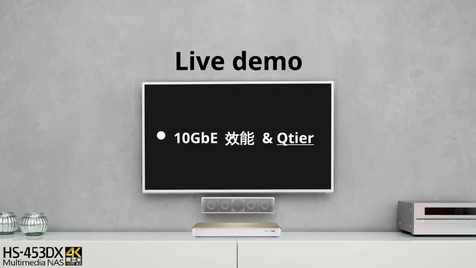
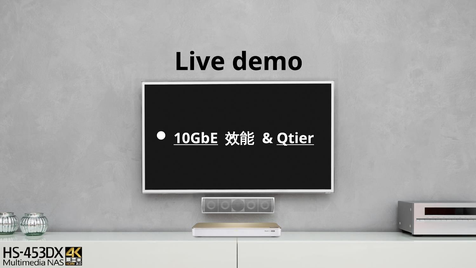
10GbE underline: none -> present (196, 138)
